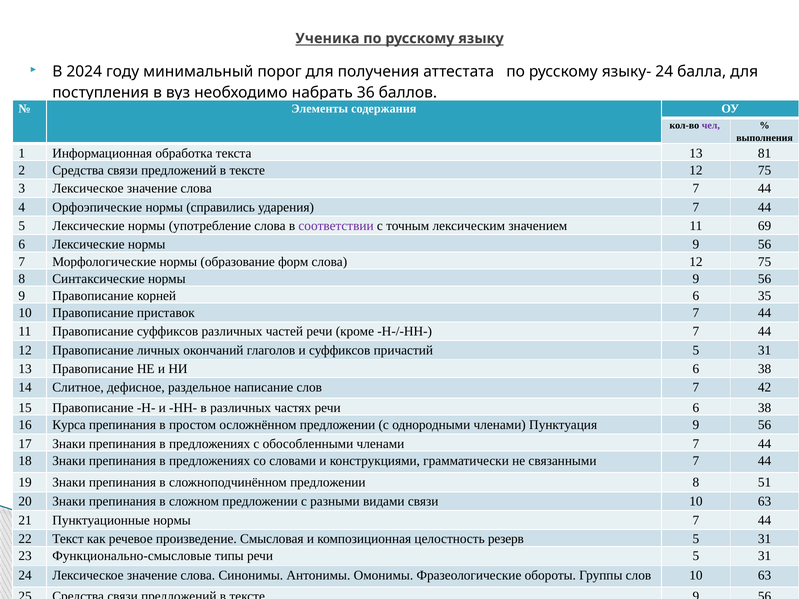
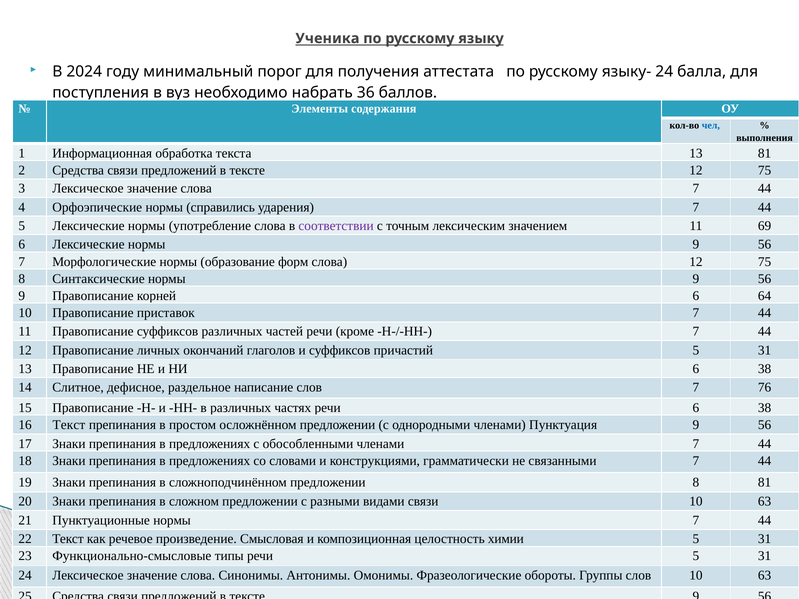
чел colour: purple -> blue (711, 125)
35: 35 -> 64 (765, 296)
42: 42 -> 76 (765, 387)
16 Курса: Курса -> Текст (69, 425)
8 51: 51 -> 81 (765, 482)
резерв: резерв -> химии (506, 539)
